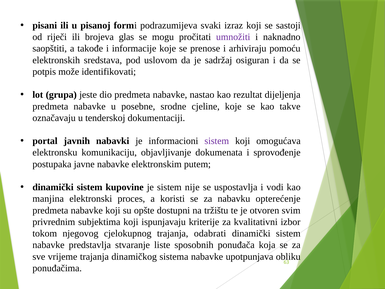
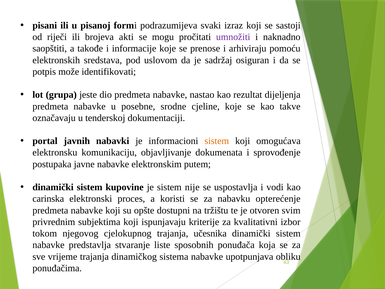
glas: glas -> akti (126, 37)
sistem colour: purple -> orange (217, 141)
manjina: manjina -> carinska (48, 199)
odabrati: odabrati -> učesnika (210, 233)
